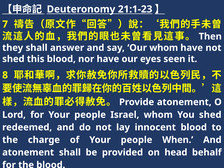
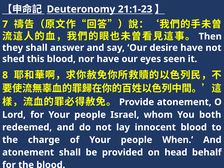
Our whom: whom -> desire (164, 48)
You shed: shed -> both (210, 115)
